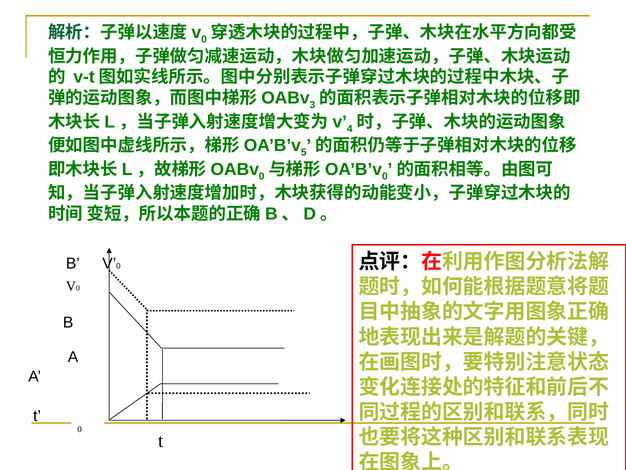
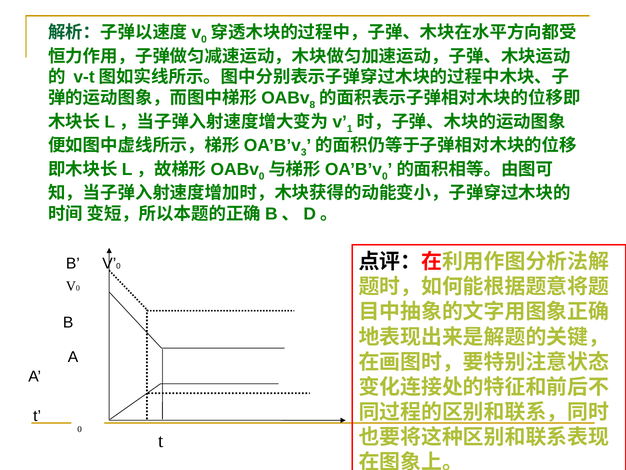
3: 3 -> 8 (312, 105)
4: 4 -> 1 (350, 129)
5: 5 -> 3 (304, 152)
